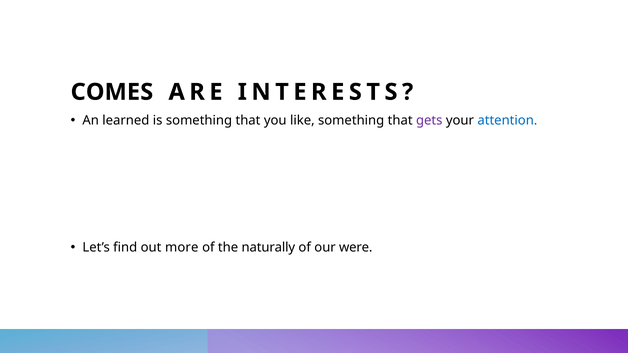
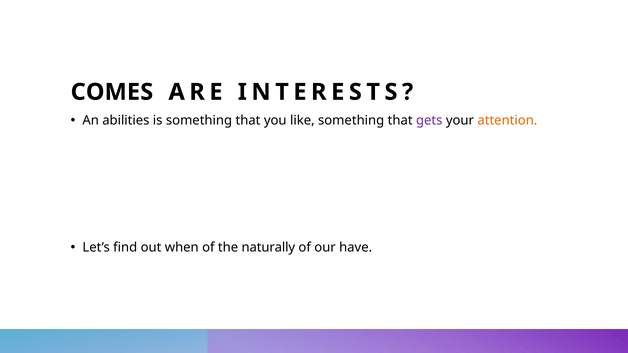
learned: learned -> abilities (126, 121)
attention colour: blue -> orange (507, 121)
more: more -> when (182, 248)
were: were -> have (356, 248)
